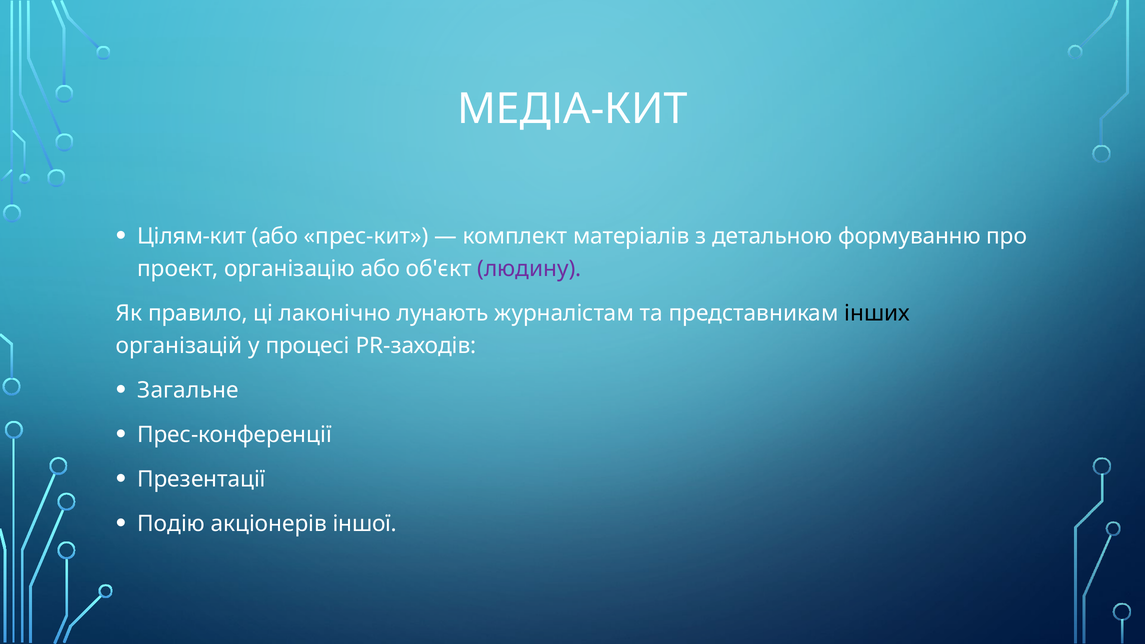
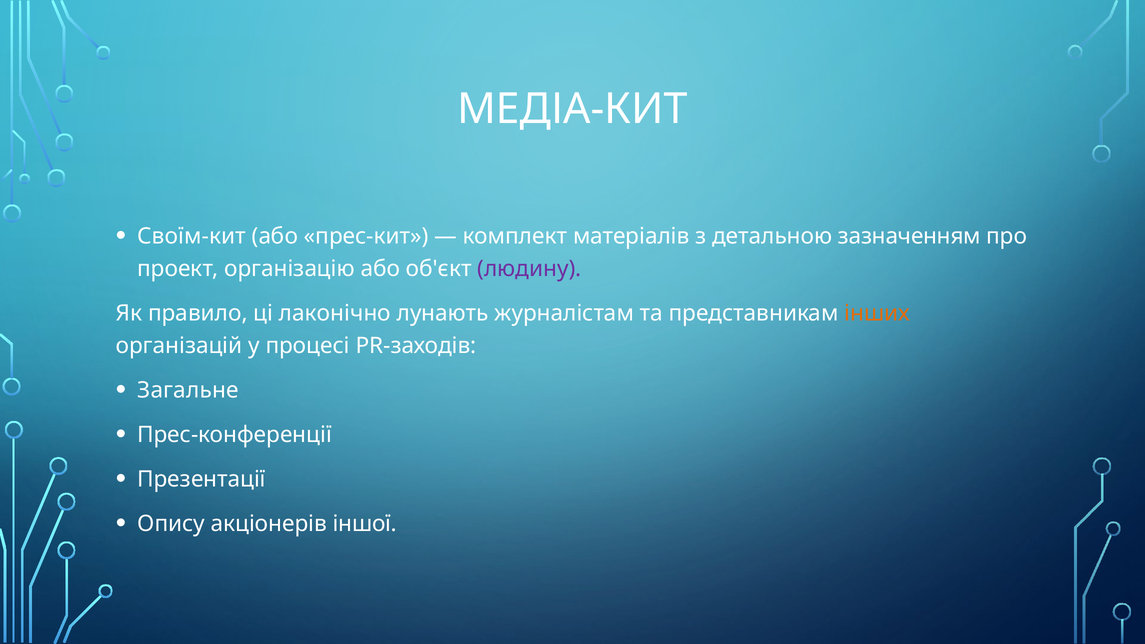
Цілям-кит: Цілям-кит -> Своїм-кит (192, 236)
формуванню: формуванню -> зазначенням (909, 236)
інших colour: black -> orange (877, 313)
Подію: Подію -> Опису (171, 524)
